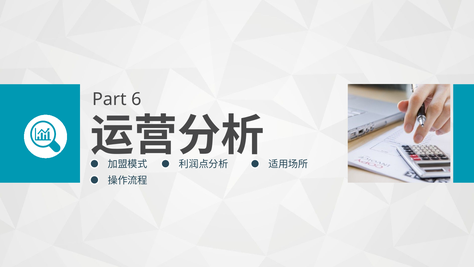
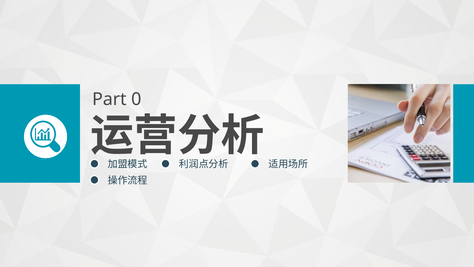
6: 6 -> 0 (136, 99)
